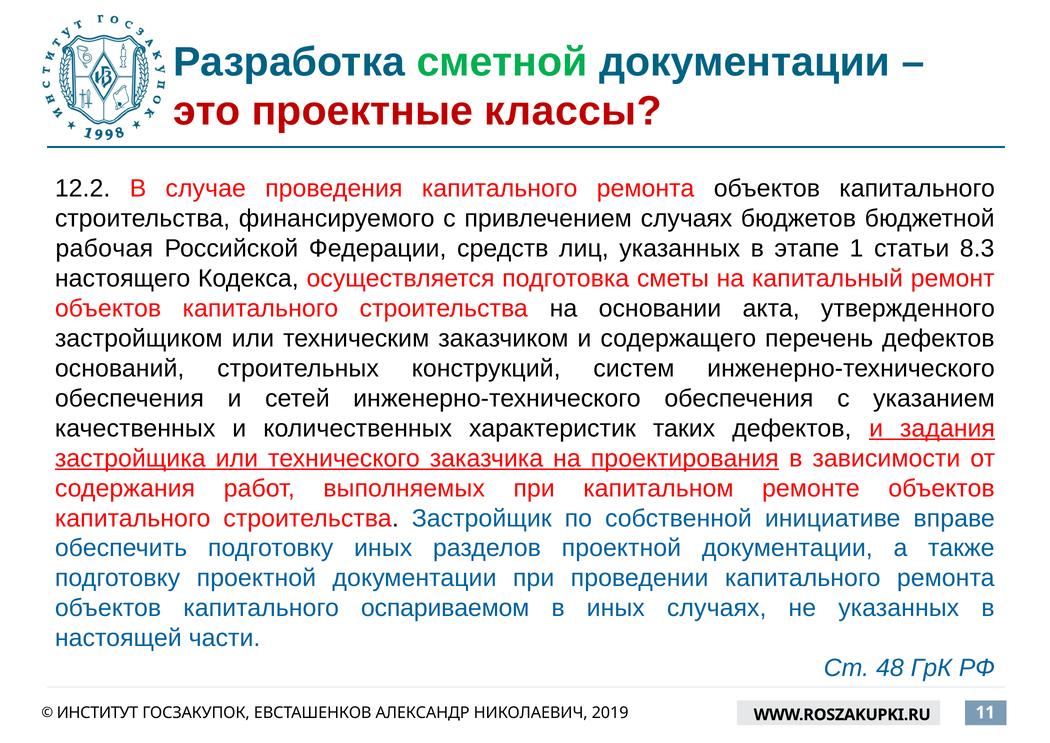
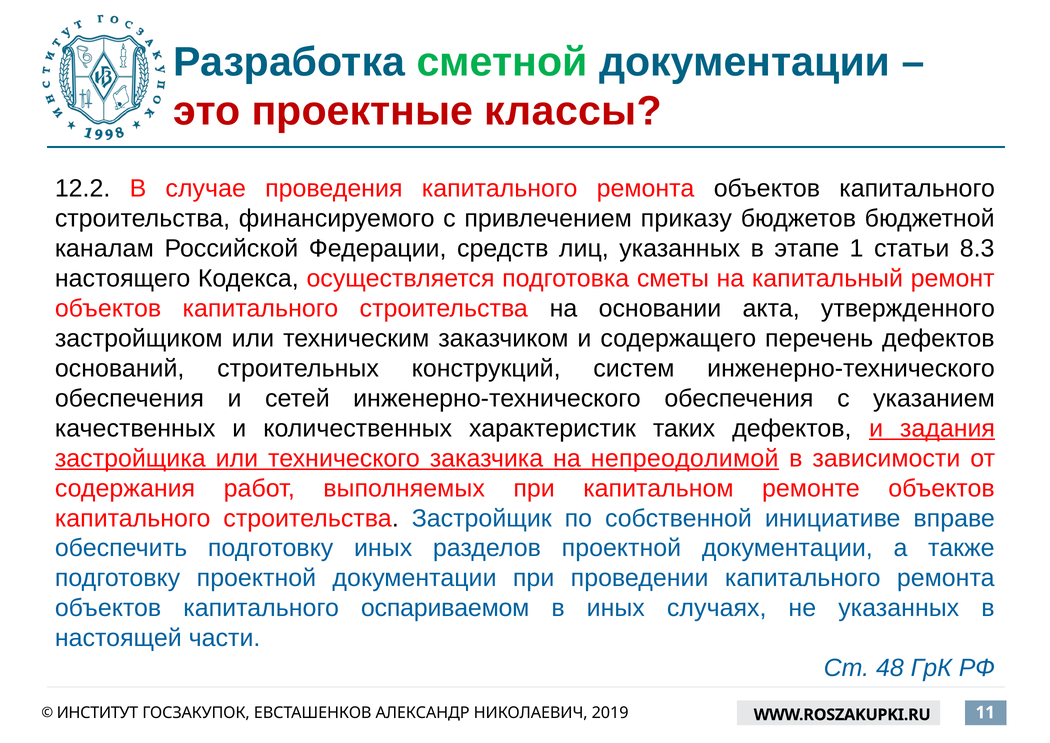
привлечением случаях: случаях -> приказу (686, 219)
рабочая: рабочая -> каналам (104, 249)
проектирования: проектирования -> непреодолимой (685, 458)
